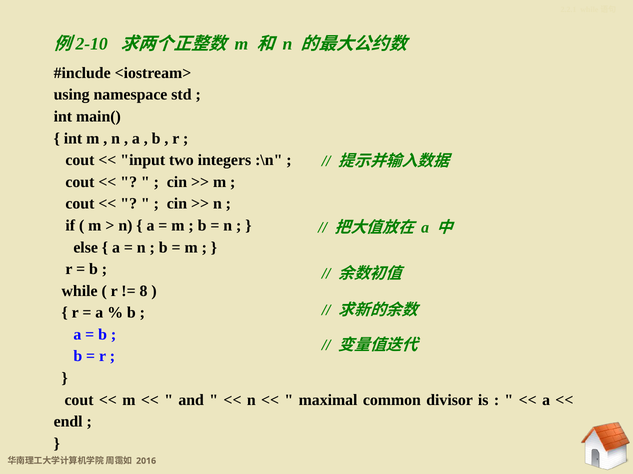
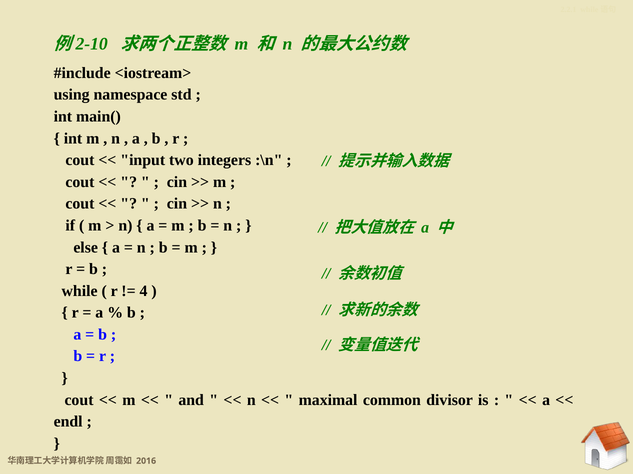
8: 8 -> 4 (144, 291)
